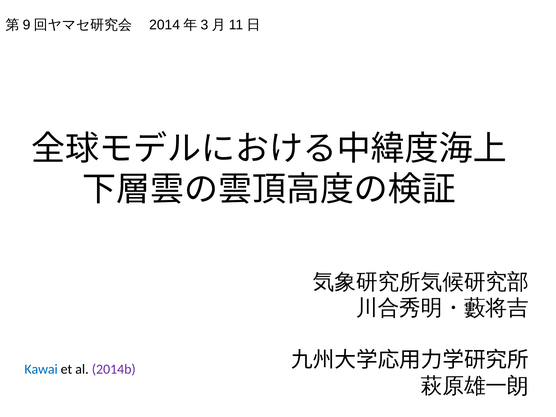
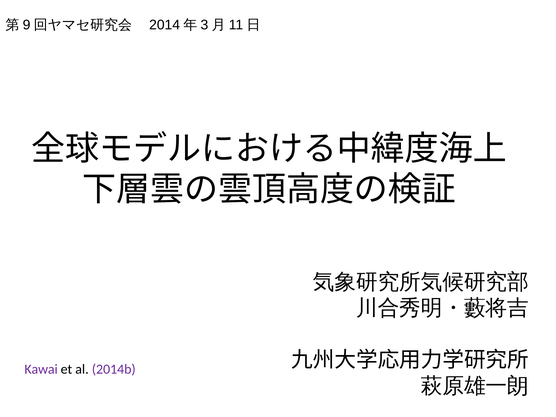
Kawai colour: blue -> purple (41, 369)
